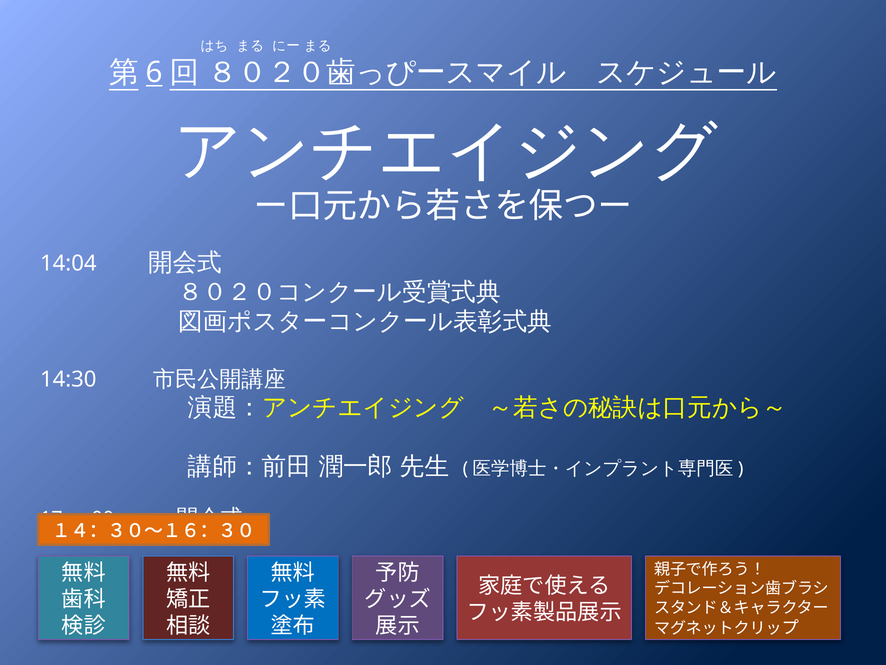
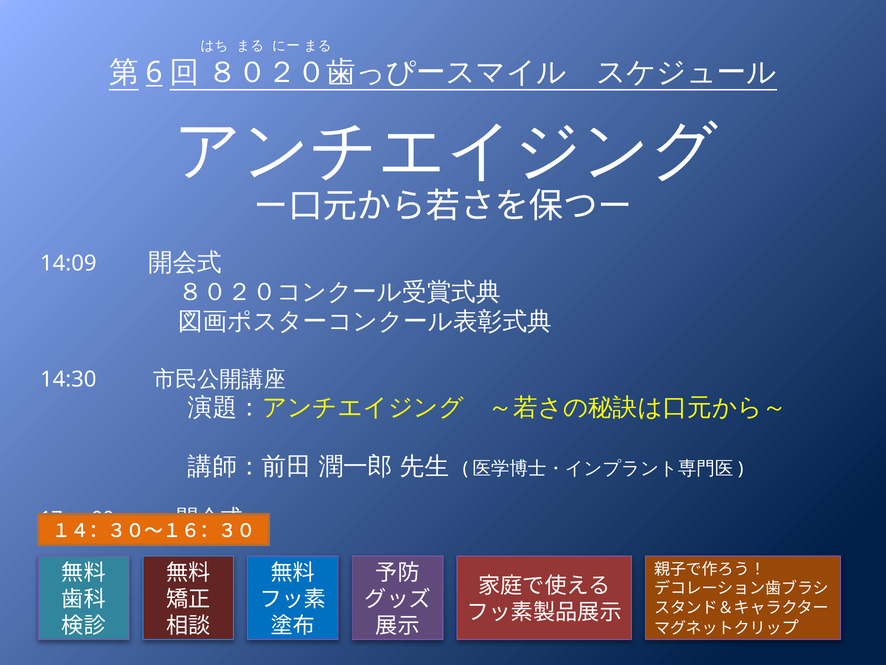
14:04: 14:04 -> 14:09 (68, 263)
